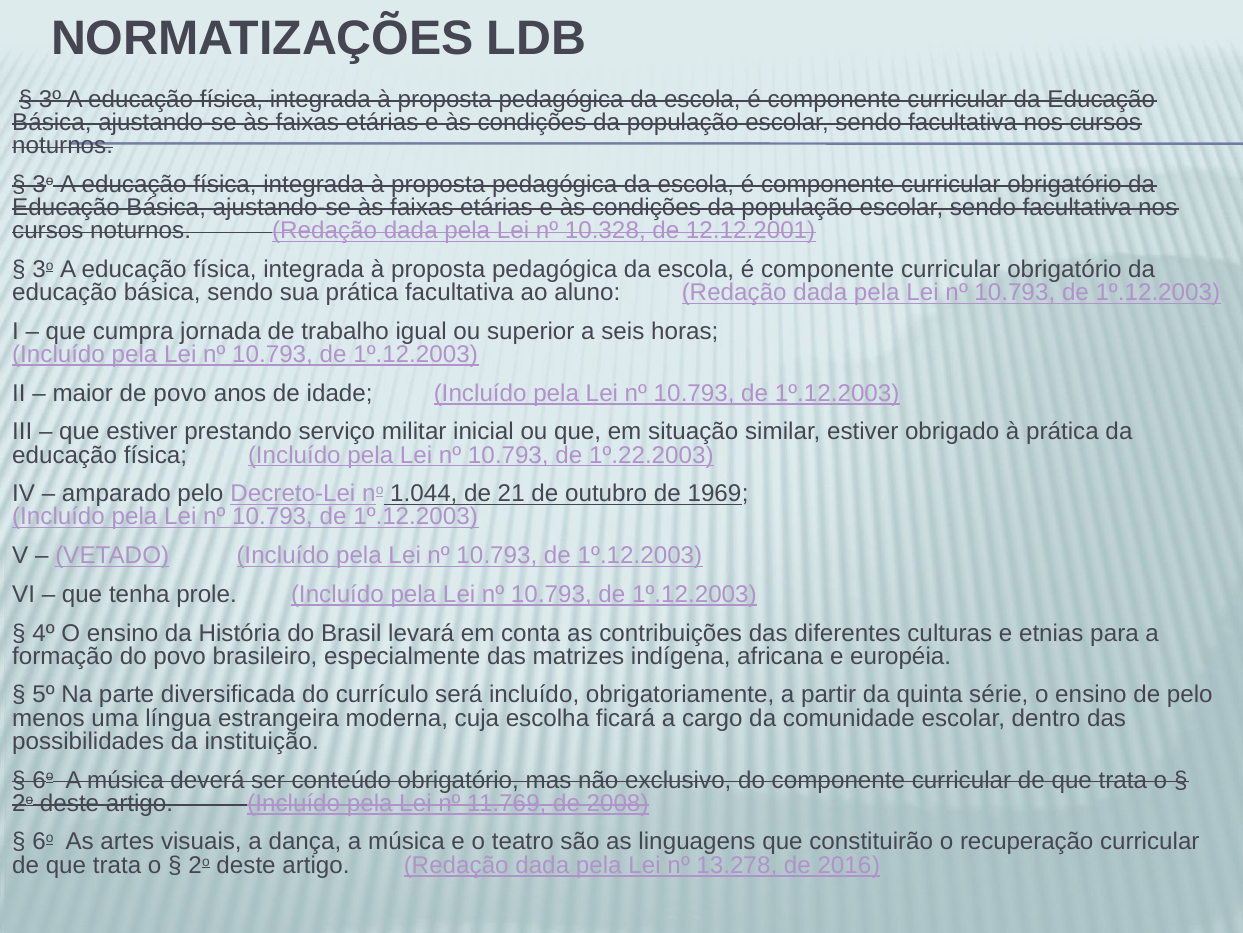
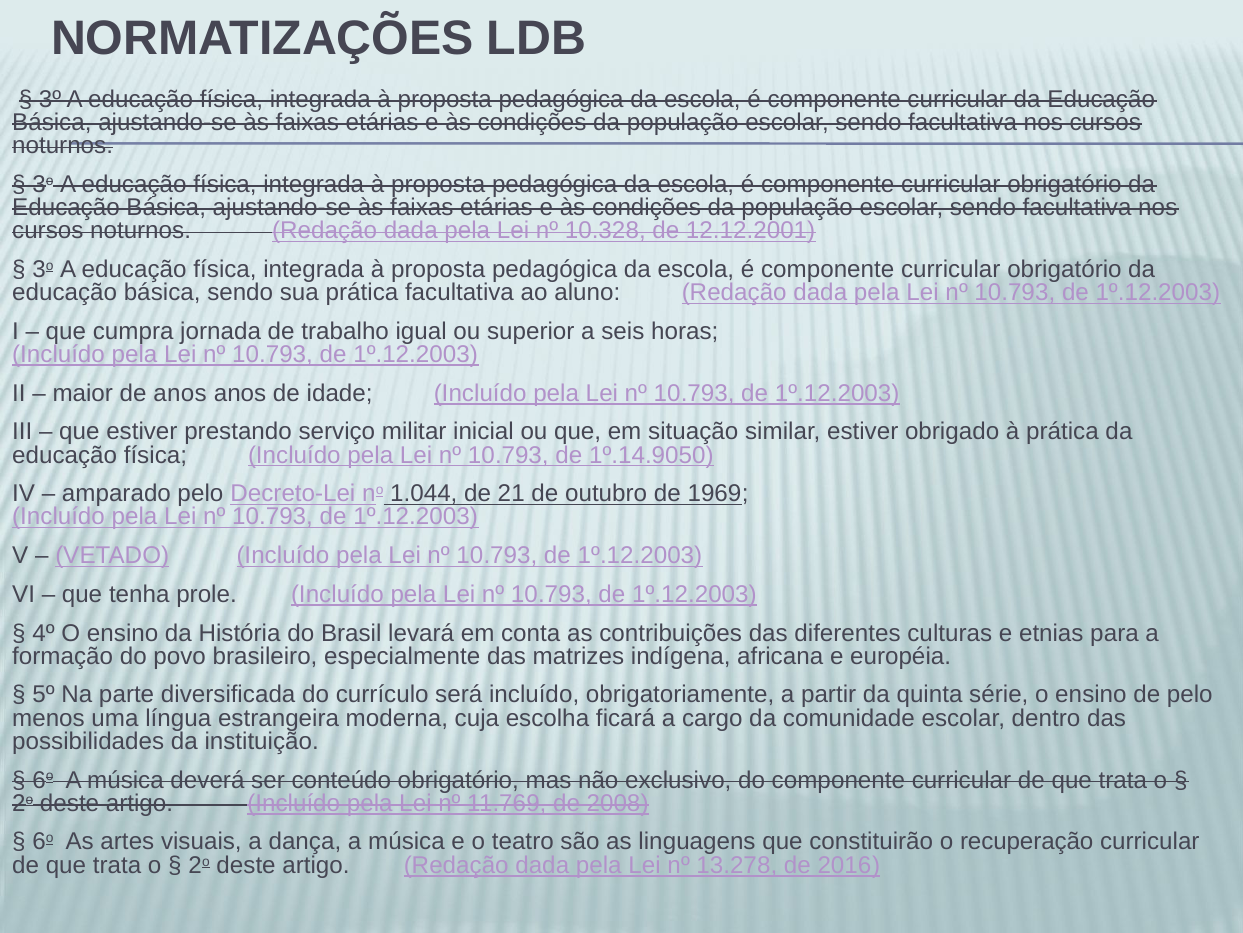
de povo: povo -> anos (180, 393)
1º.22.2003: 1º.22.2003 -> 1º.14.9050 (651, 455)
